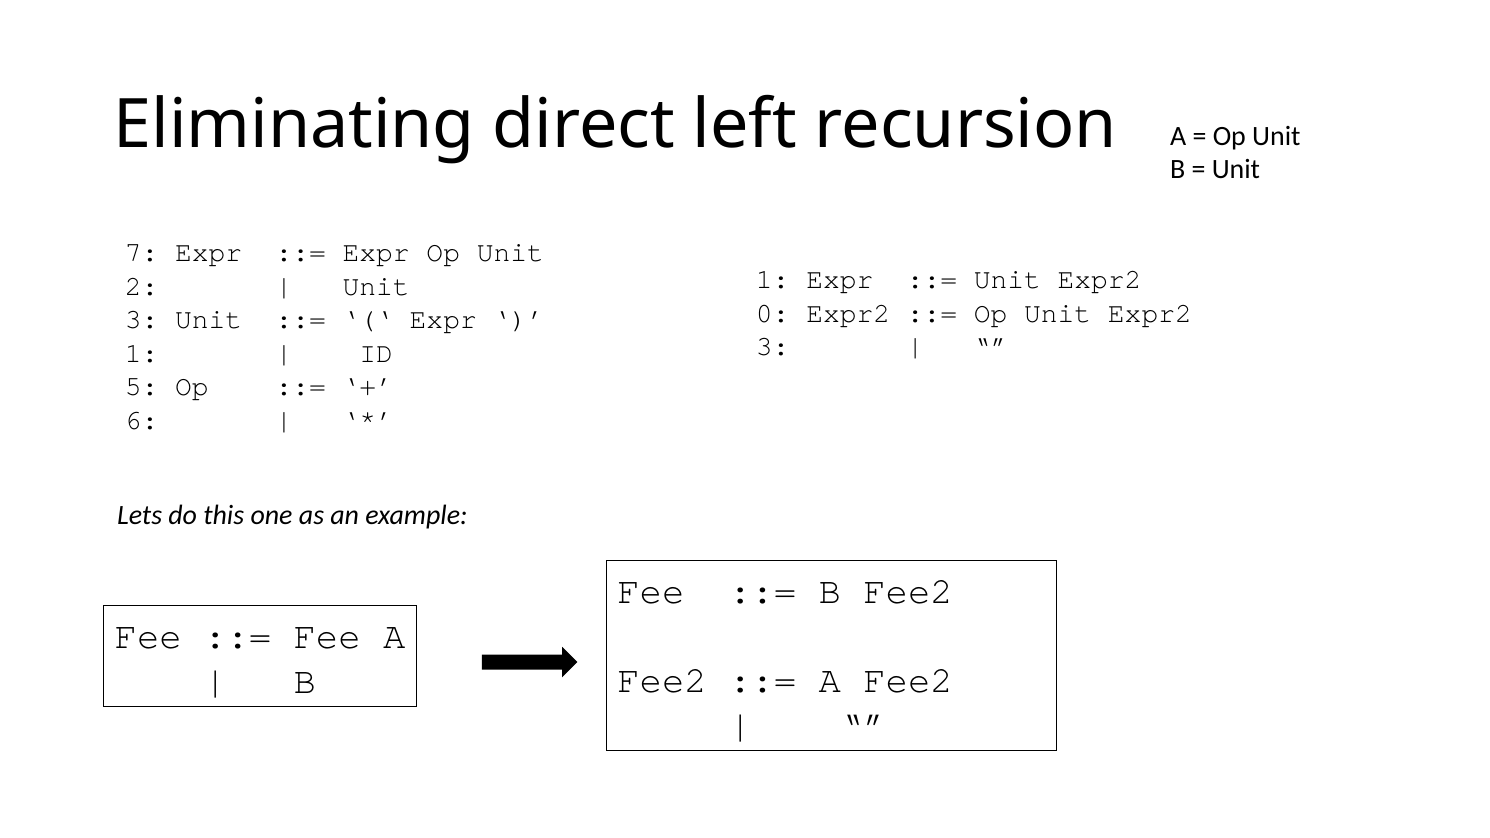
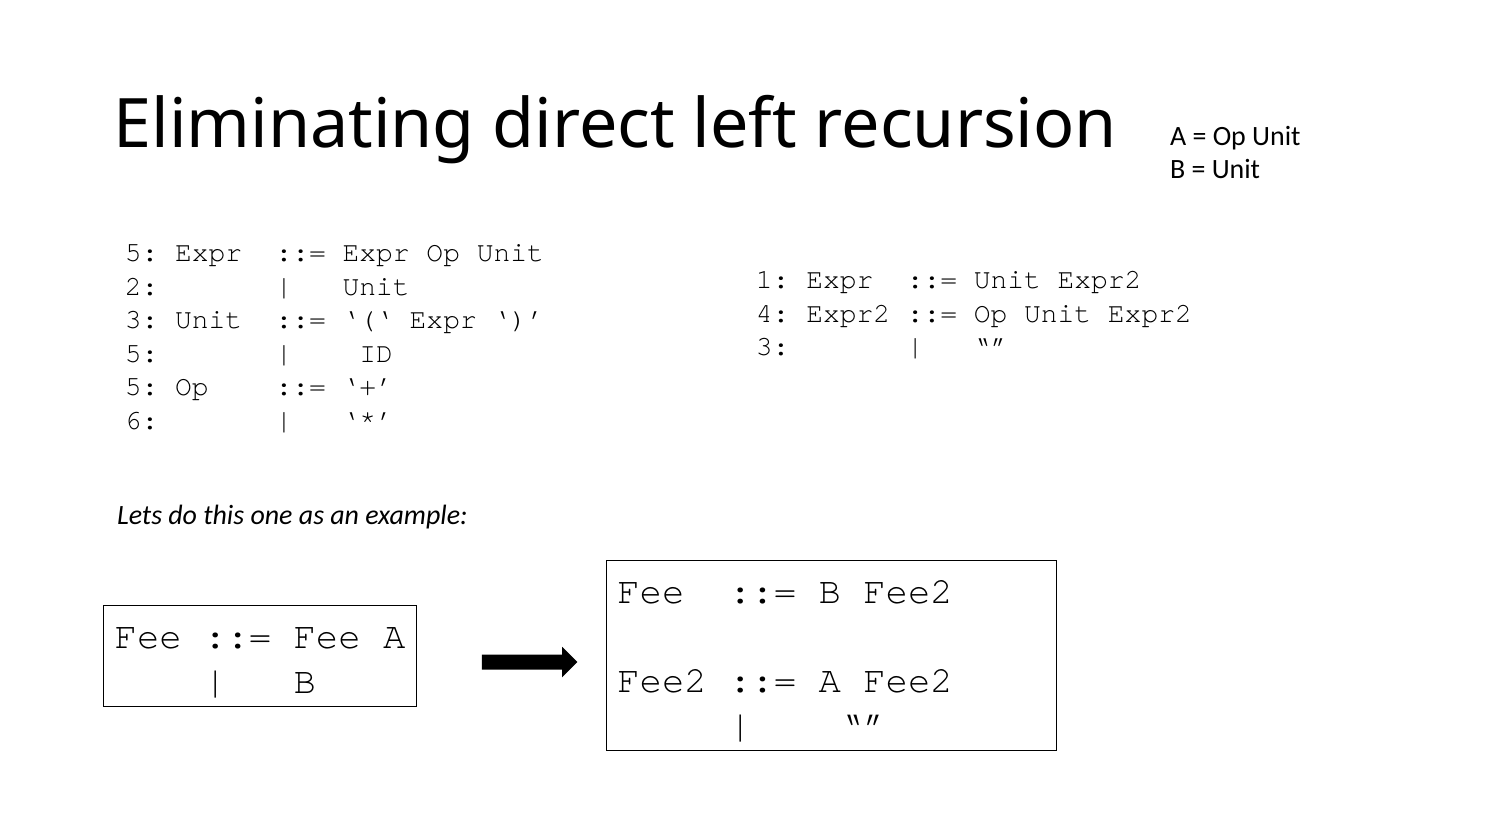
7: 7 -> 5 (142, 252)
0: 0 -> 4 (773, 313)
1: 1 -> 5 (142, 353)
